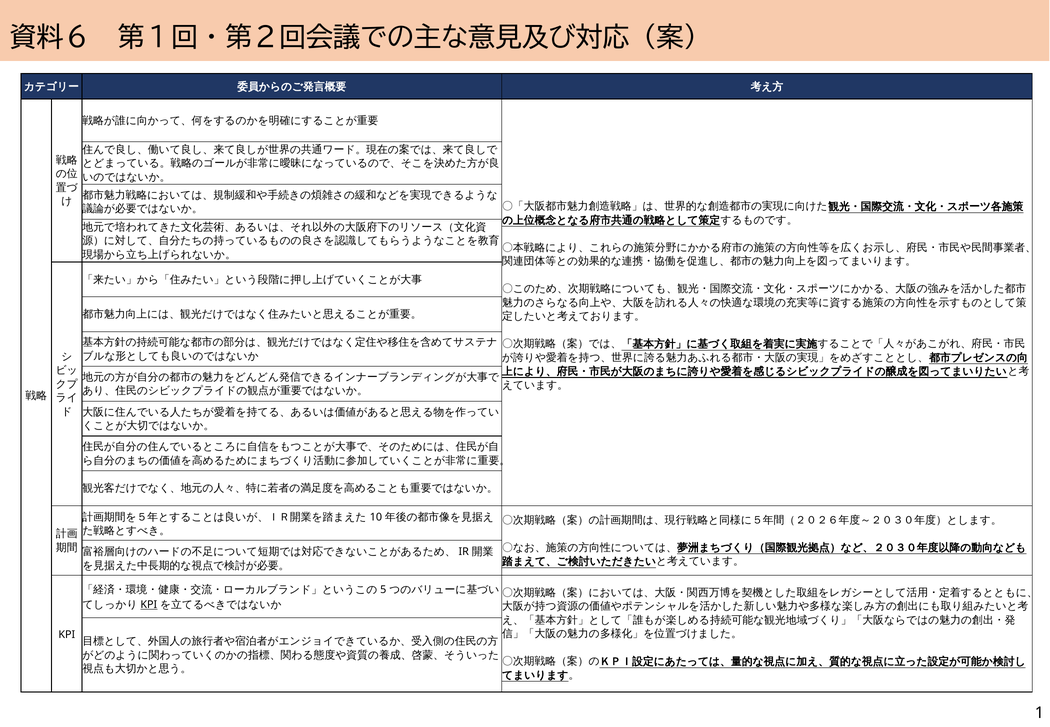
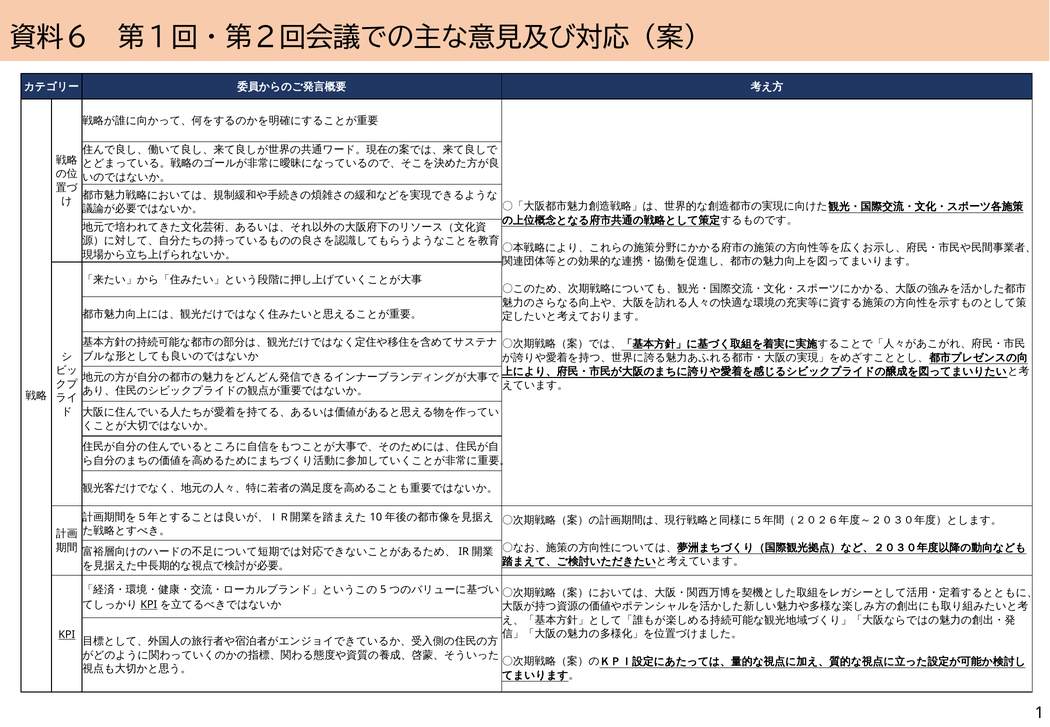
KPI underline: none -> present (67, 634)
